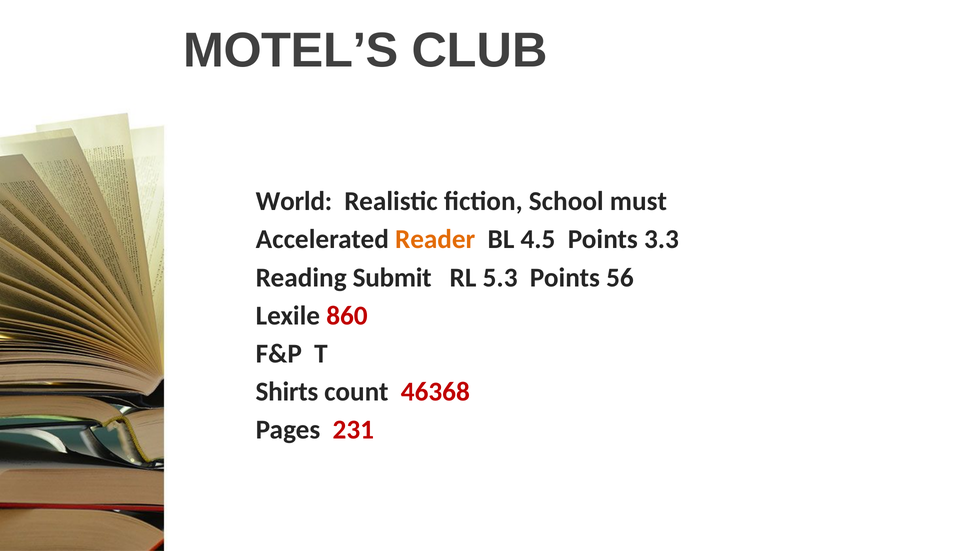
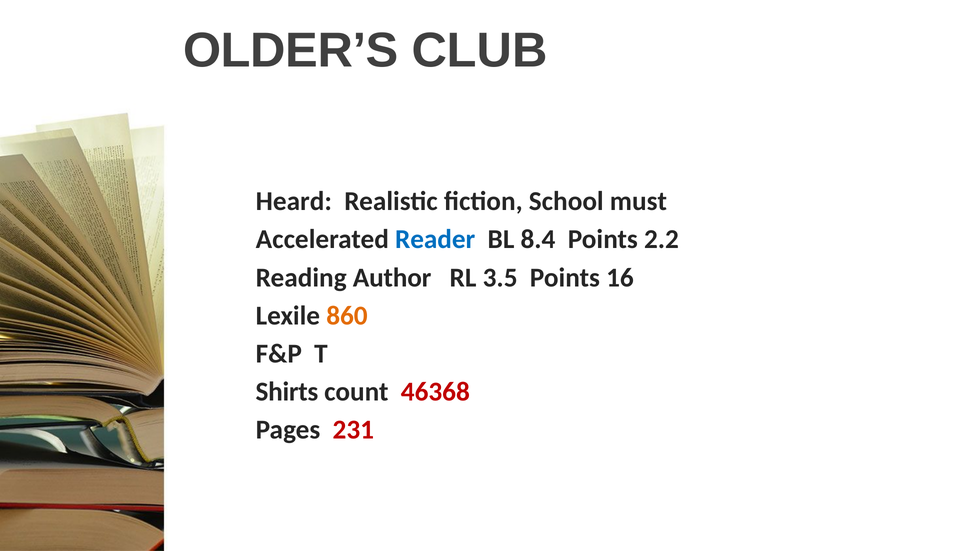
MOTEL’S: MOTEL’S -> OLDER’S (291, 51)
World: World -> Heard (294, 201)
Reader colour: orange -> blue (435, 240)
4.5: 4.5 -> 8.4 (538, 240)
3.3: 3.3 -> 2.2 (661, 240)
Submit: Submit -> Author (392, 278)
5.3: 5.3 -> 3.5 (500, 278)
56: 56 -> 16 (620, 278)
860 colour: red -> orange (347, 316)
